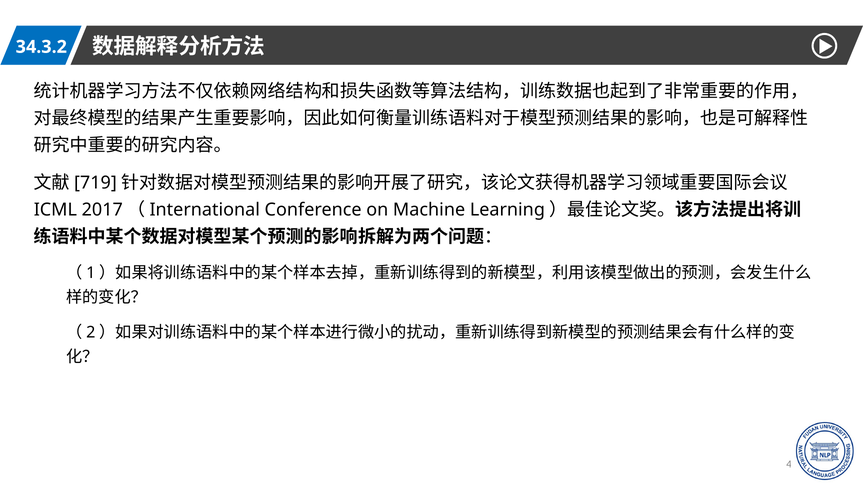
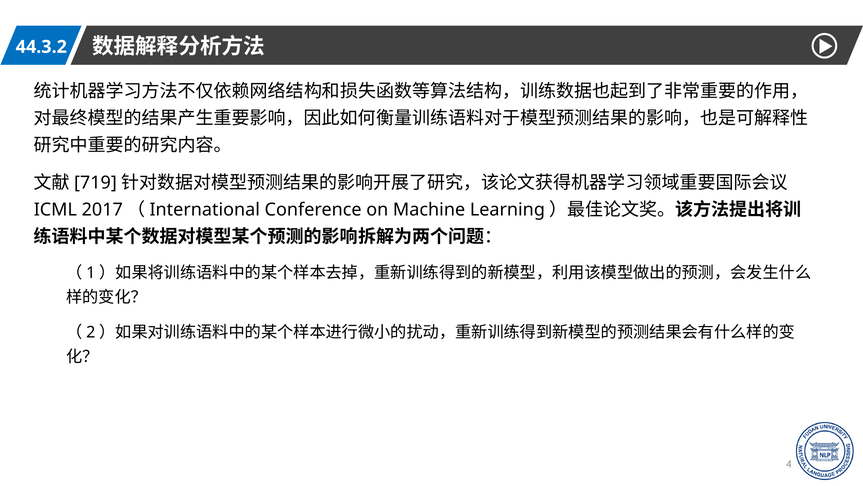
34.3.2: 34.3.2 -> 44.3.2 (41, 47)
